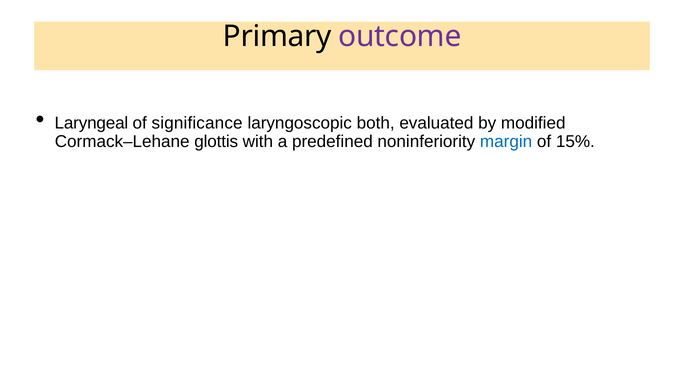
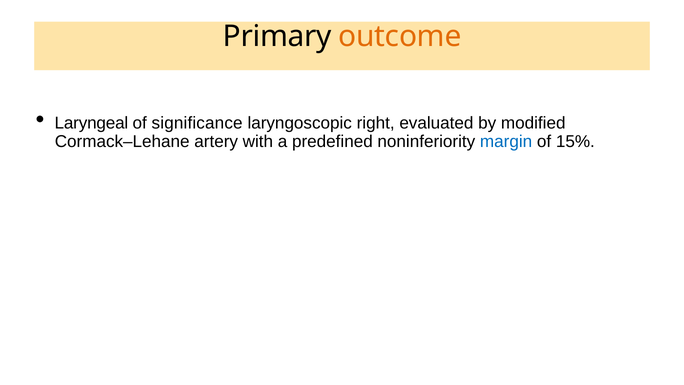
outcome colour: purple -> orange (400, 36)
both: both -> right (376, 123)
glottis: glottis -> artery (216, 142)
